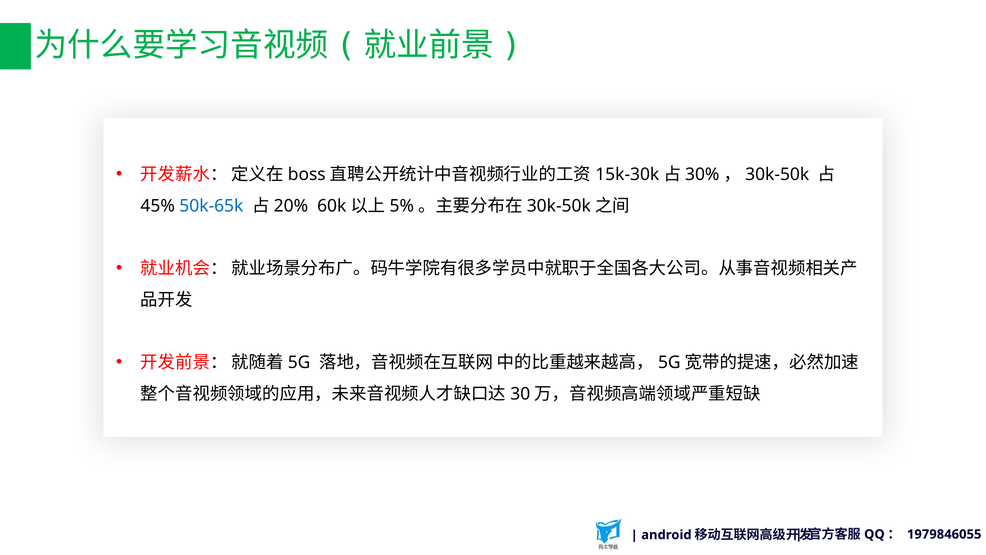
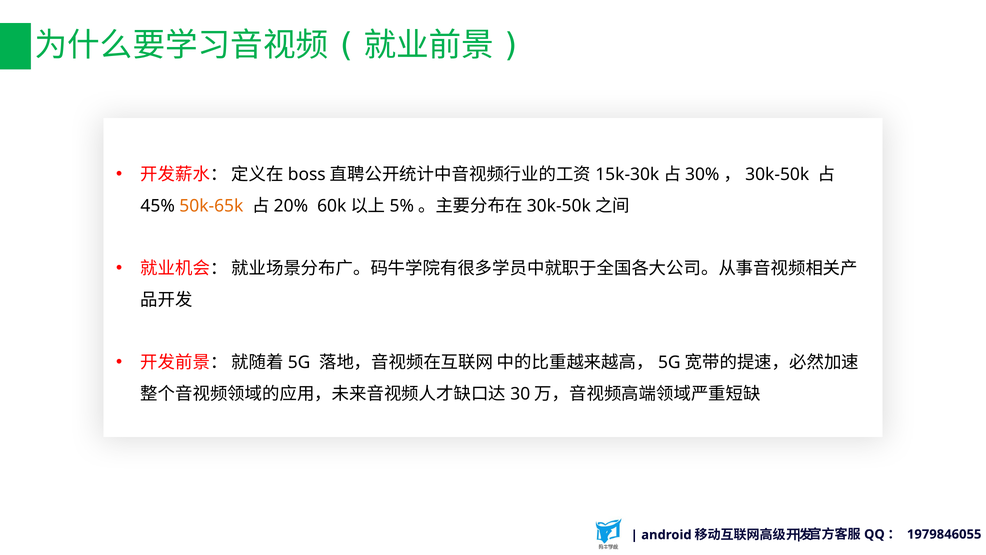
50k-65k colour: blue -> orange (211, 206)
